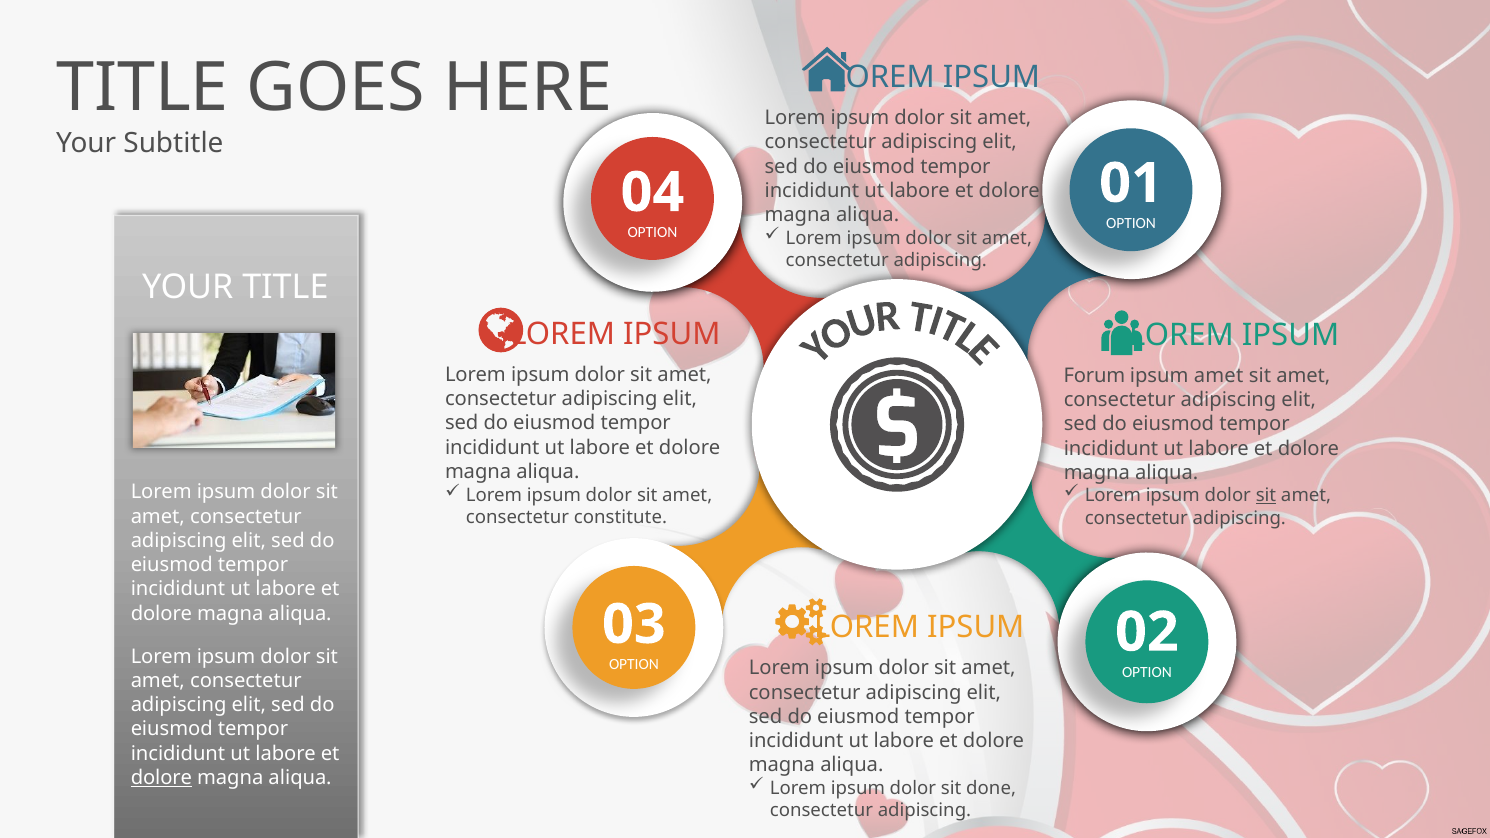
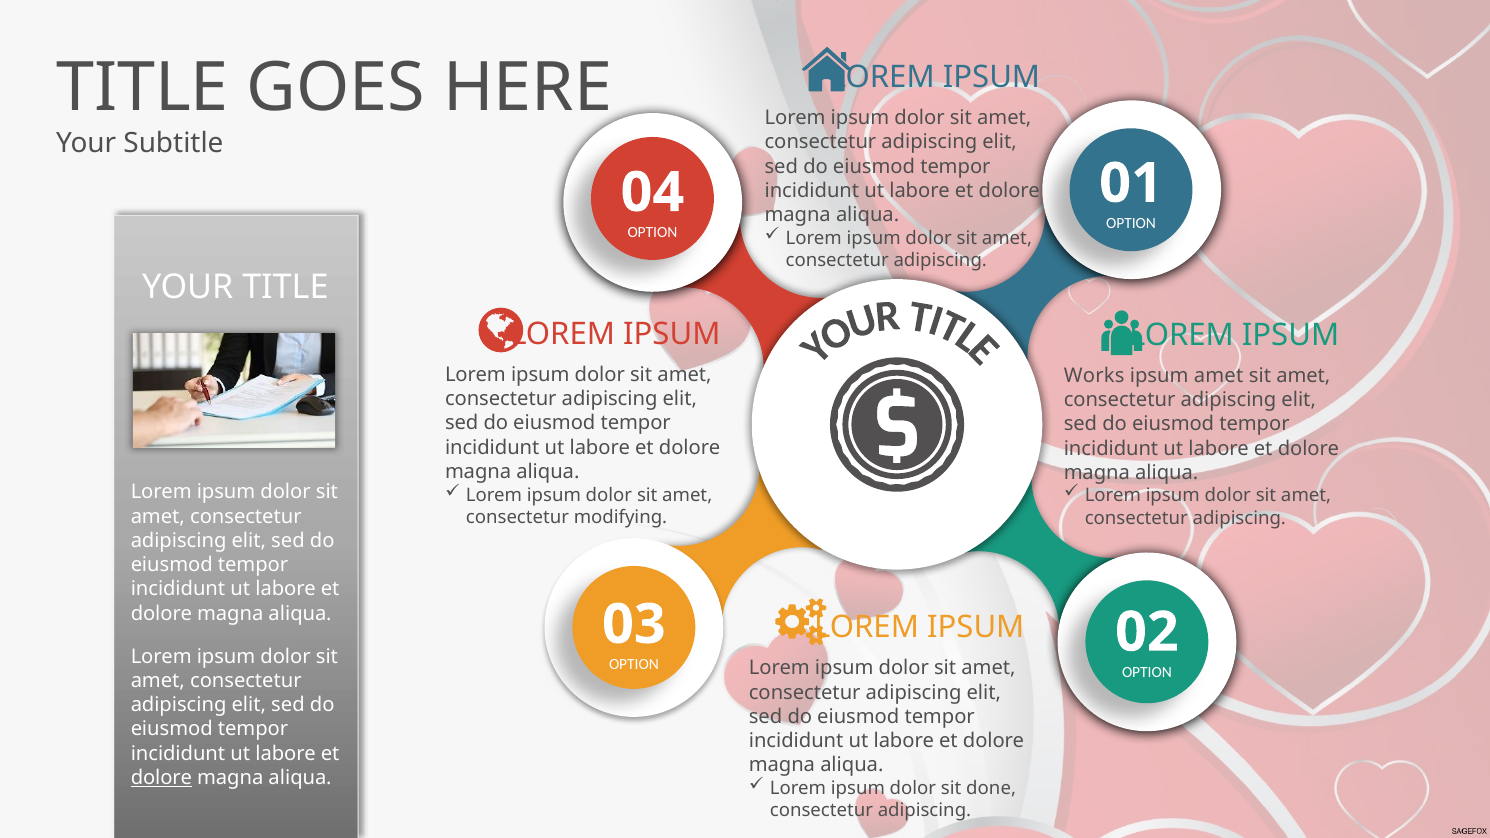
Forum: Forum -> Works (1094, 376)
sit underline: present -> none (1266, 496)
constitute: constitute -> modifying (620, 517)
